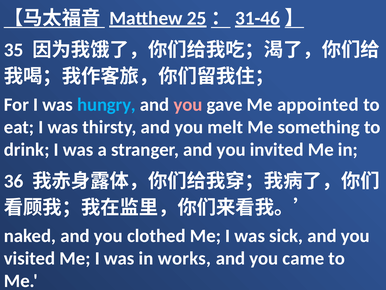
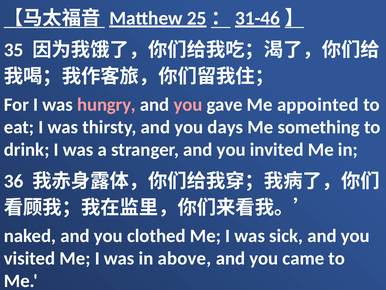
hungry colour: light blue -> pink (107, 104)
melt: melt -> days (225, 127)
works: works -> above (184, 258)
